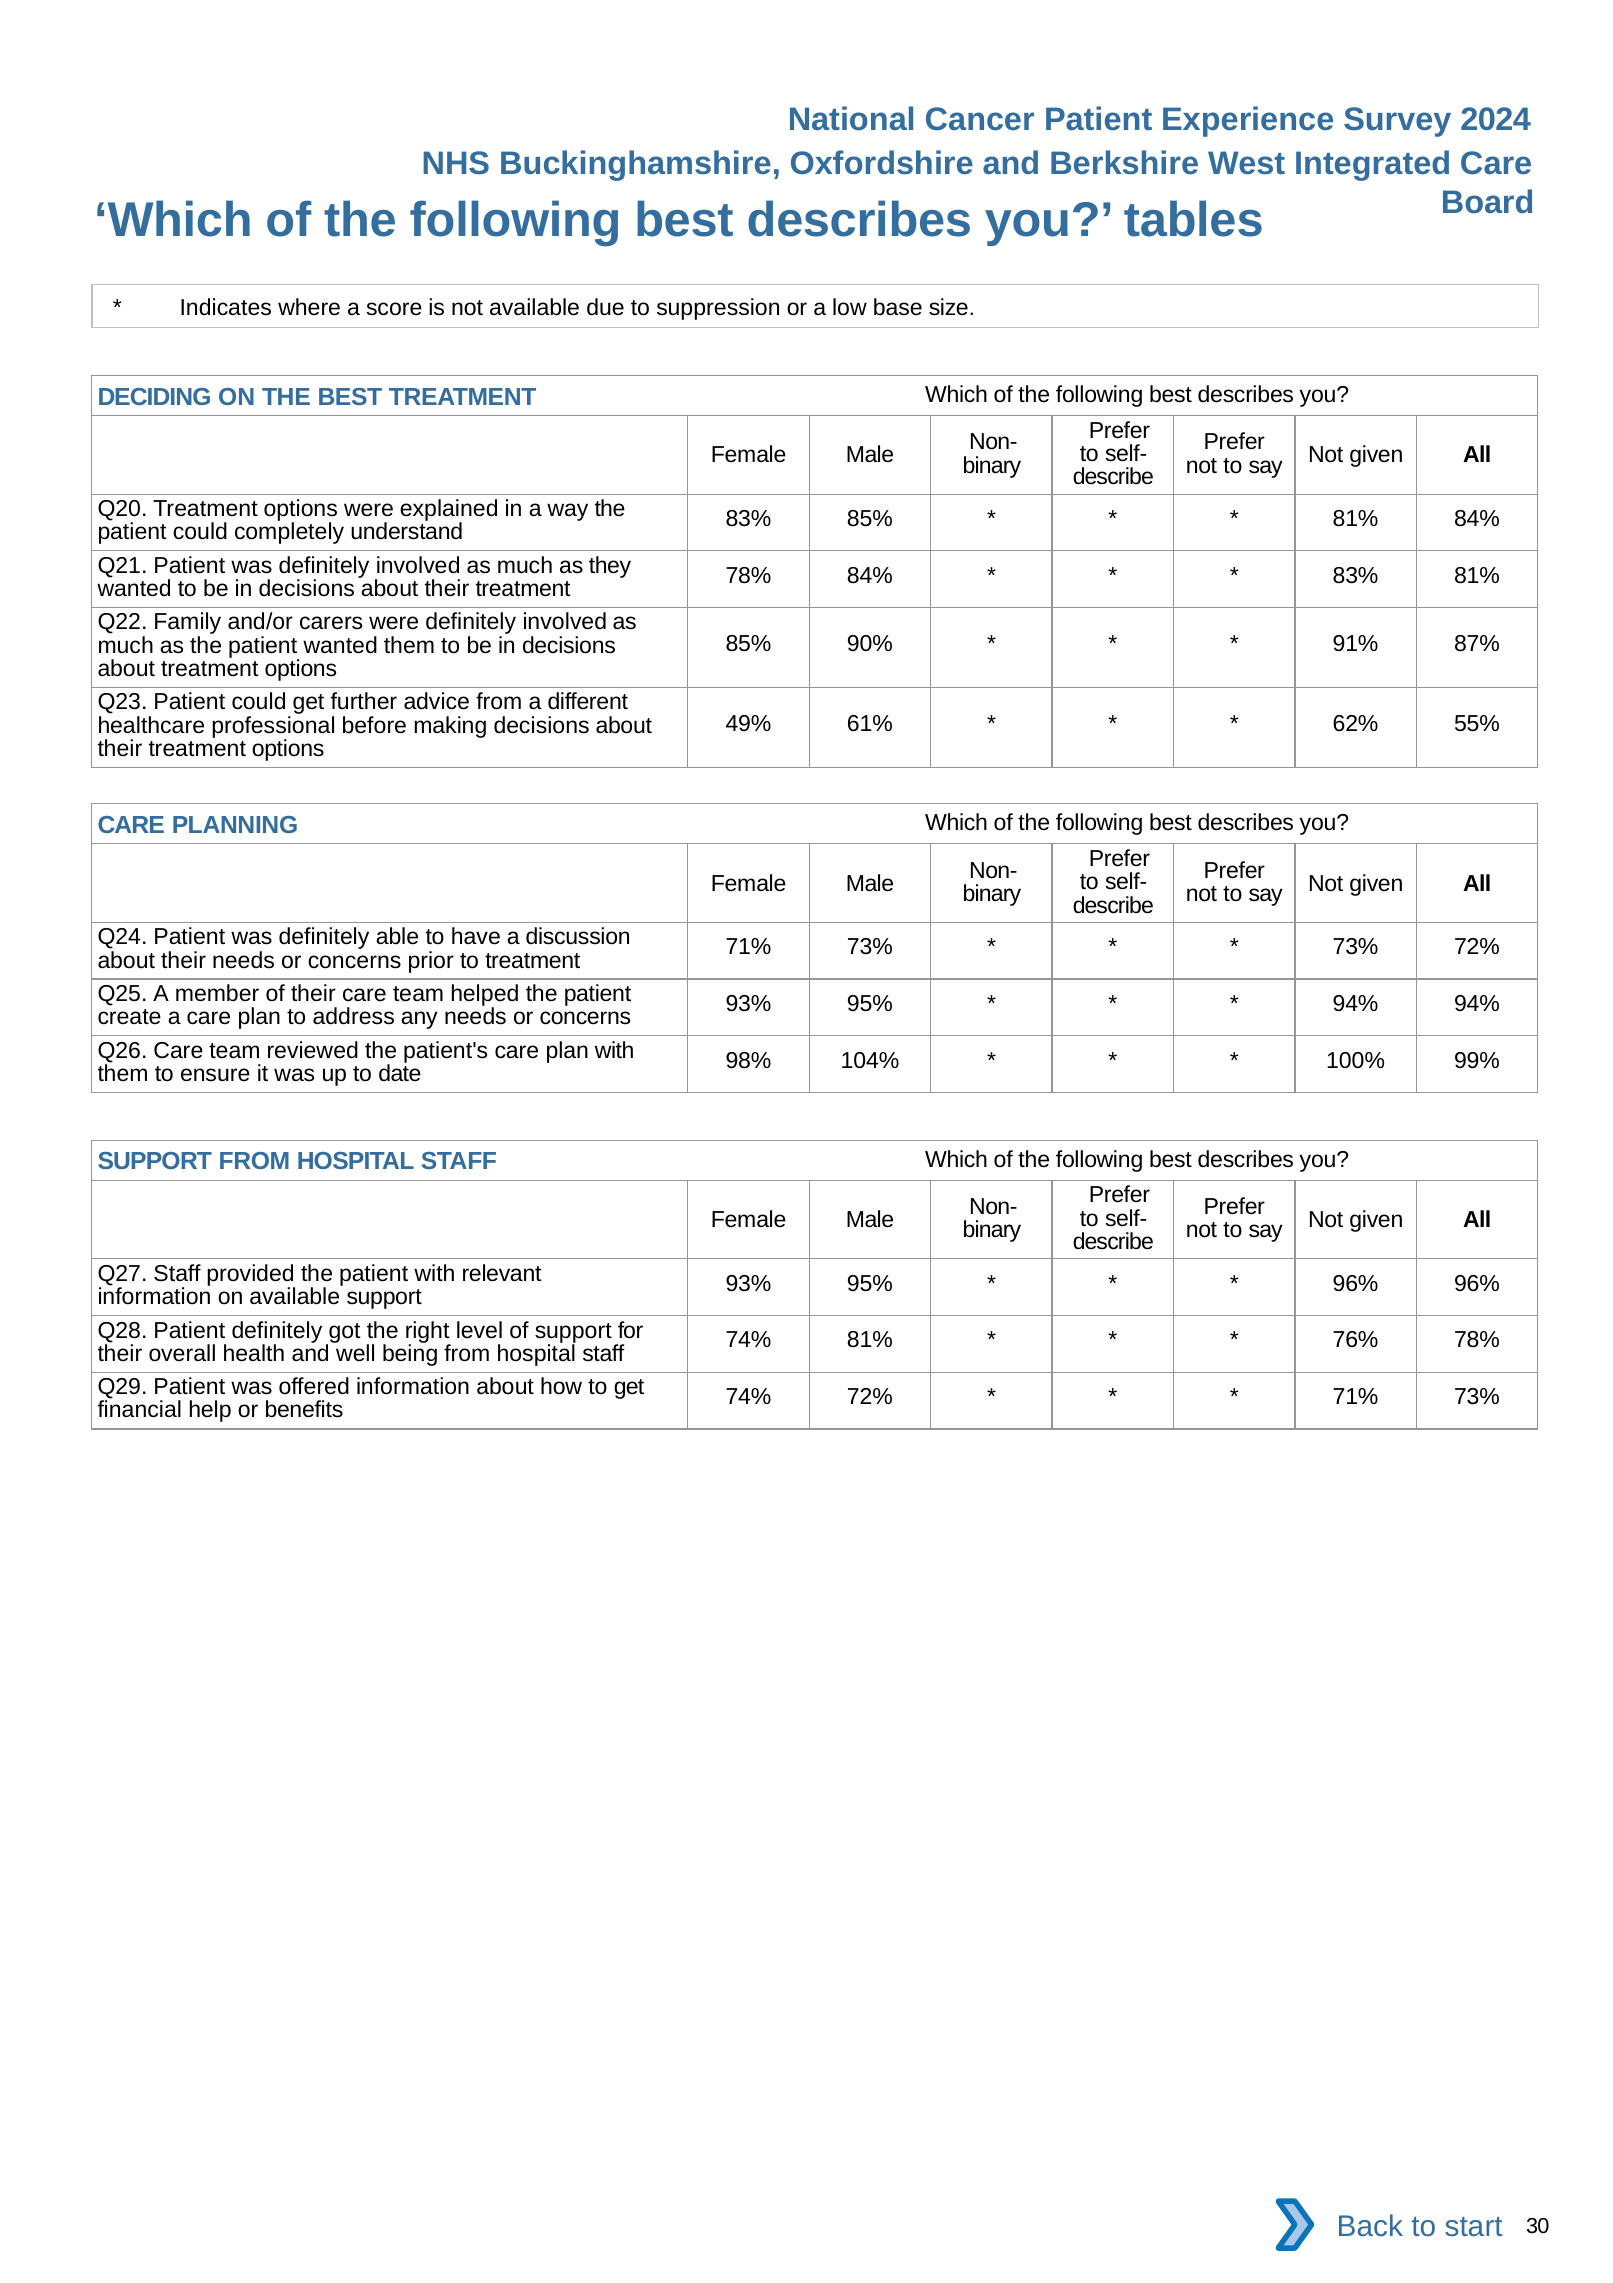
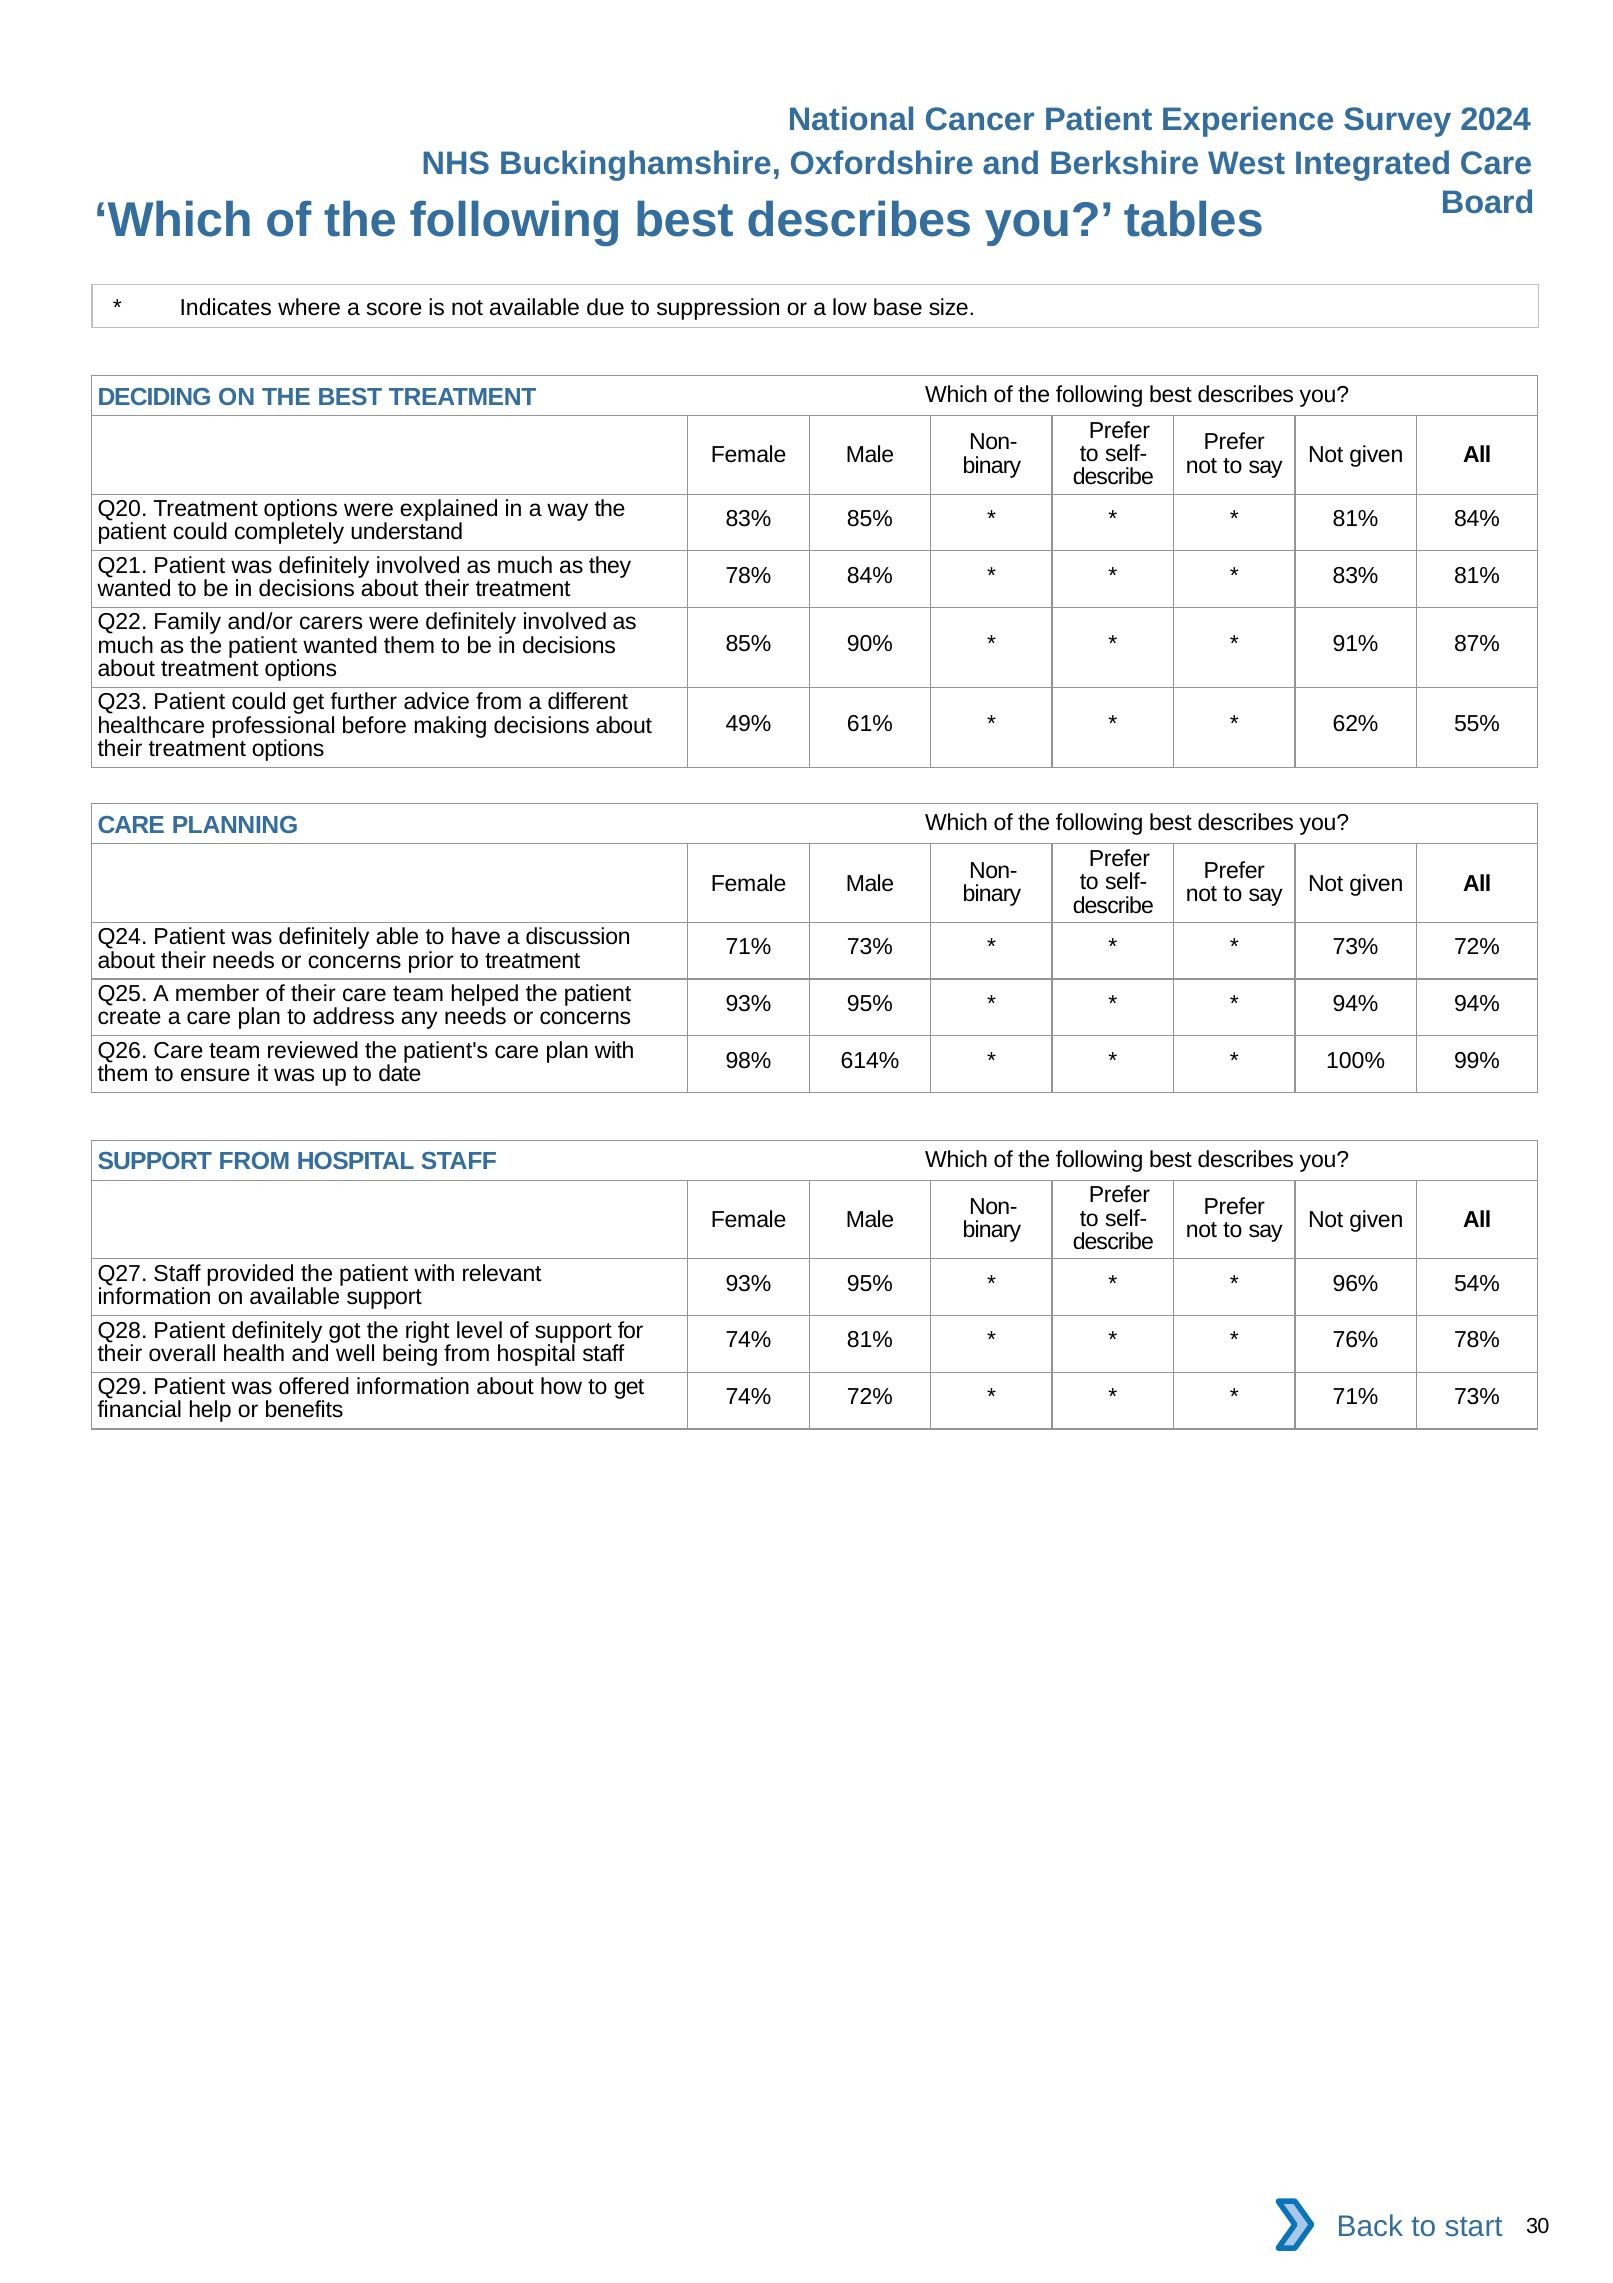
104%: 104% -> 614% (870, 1060)
96% 96%: 96% -> 54% (1477, 1283)
